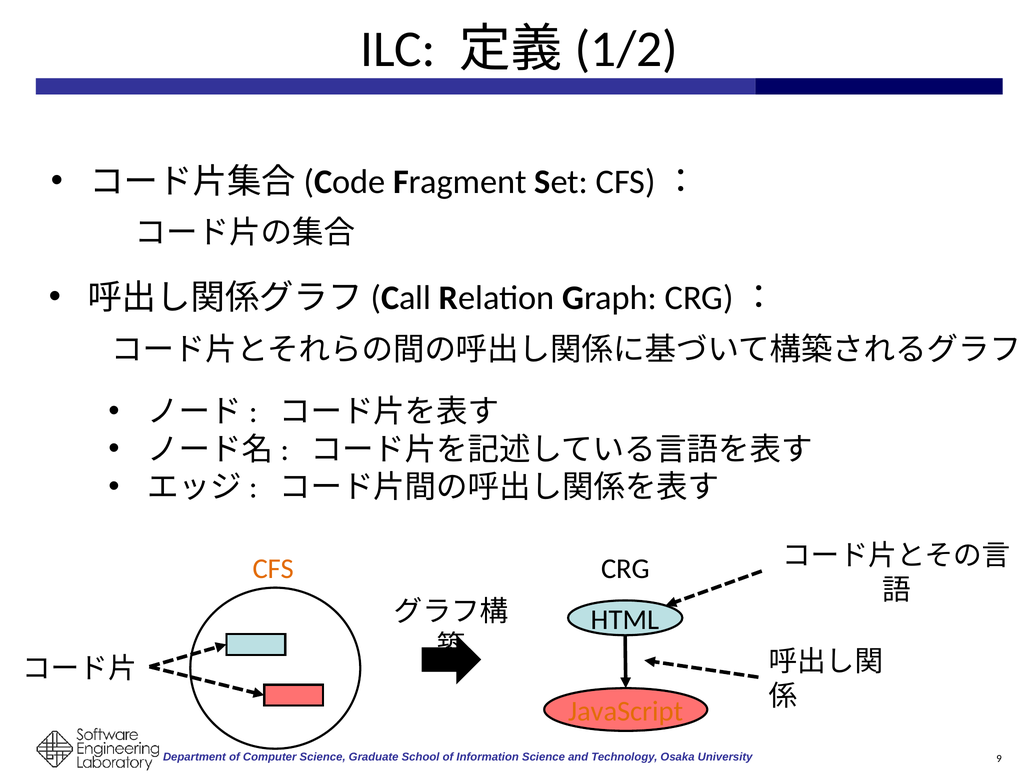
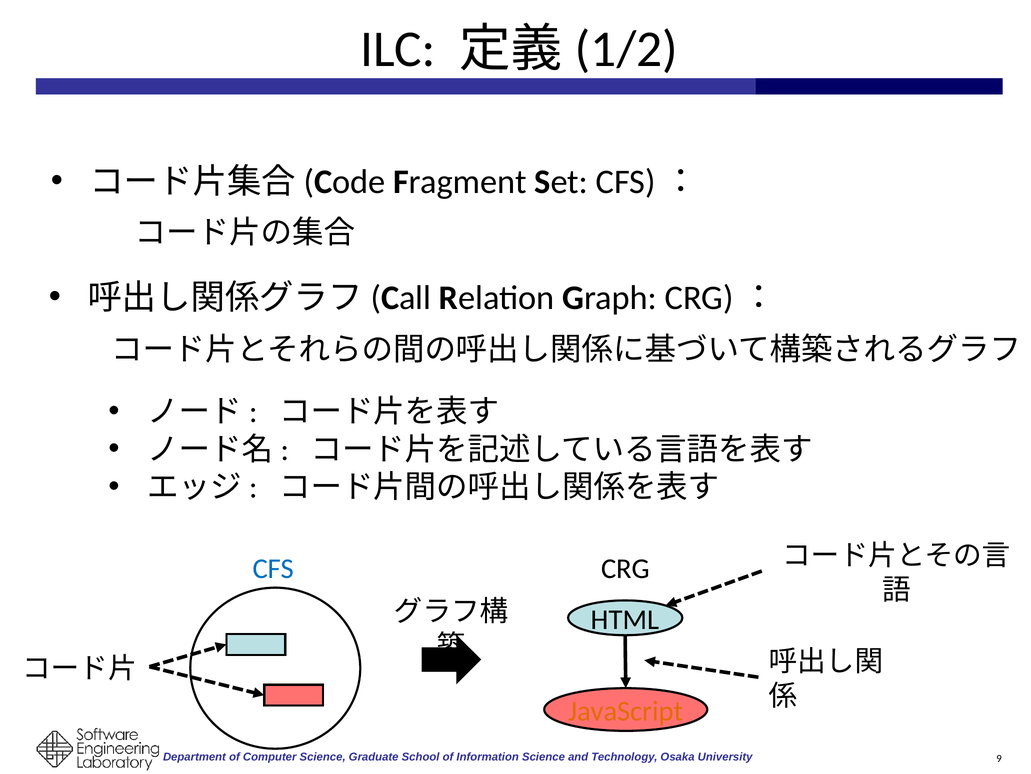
CFS colour: orange -> blue (273, 568)
